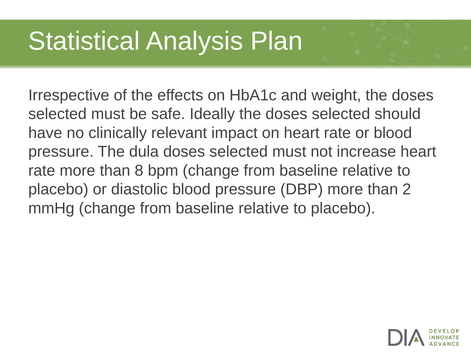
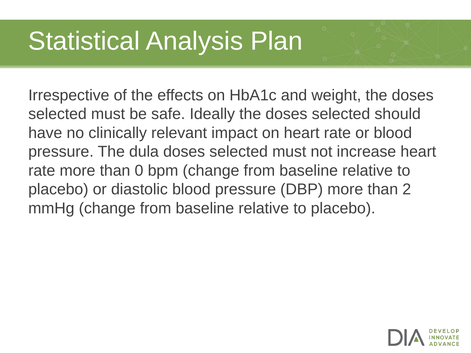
8: 8 -> 0 (139, 171)
